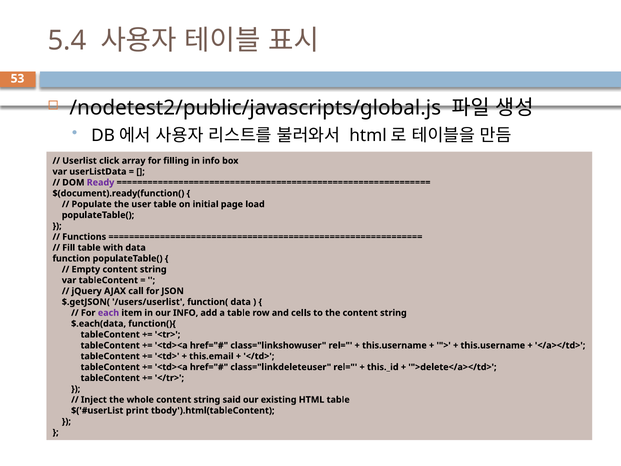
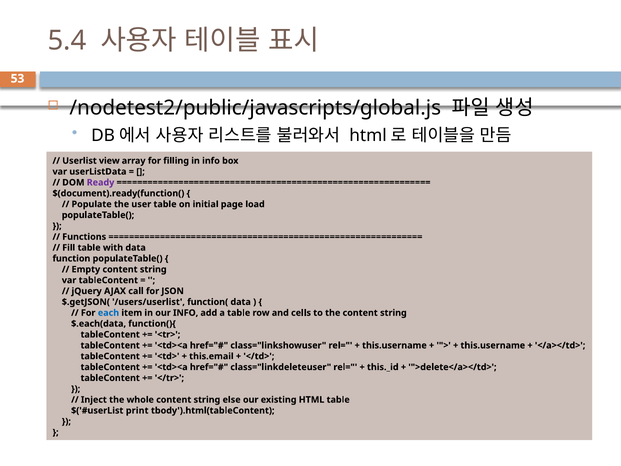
click: click -> view (109, 161)
each colour: purple -> blue (108, 313)
said: said -> else (232, 399)
